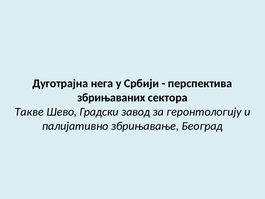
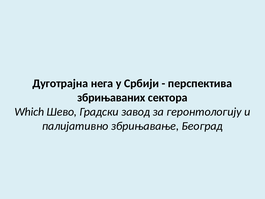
Такве: Такве -> Which (29, 112)
